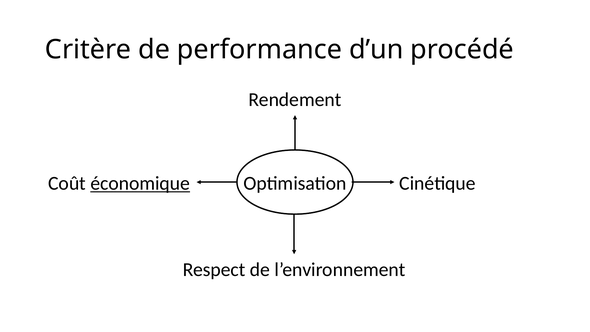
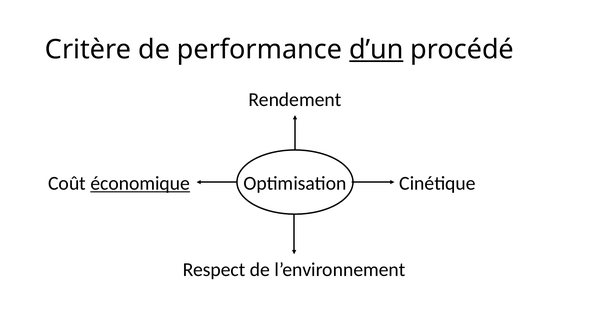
d’un underline: none -> present (376, 50)
